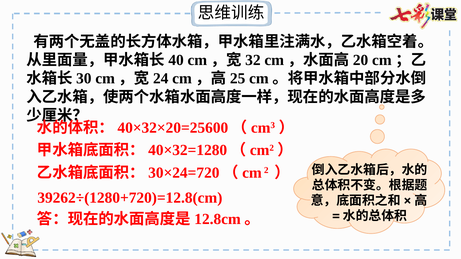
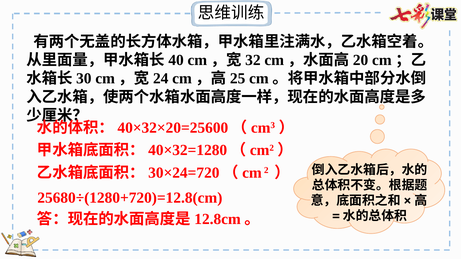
39262÷(1280+720)=12.8(cm: 39262÷(1280+720)=12.8(cm -> 25680÷(1280+720)=12.8(cm (130, 198)
